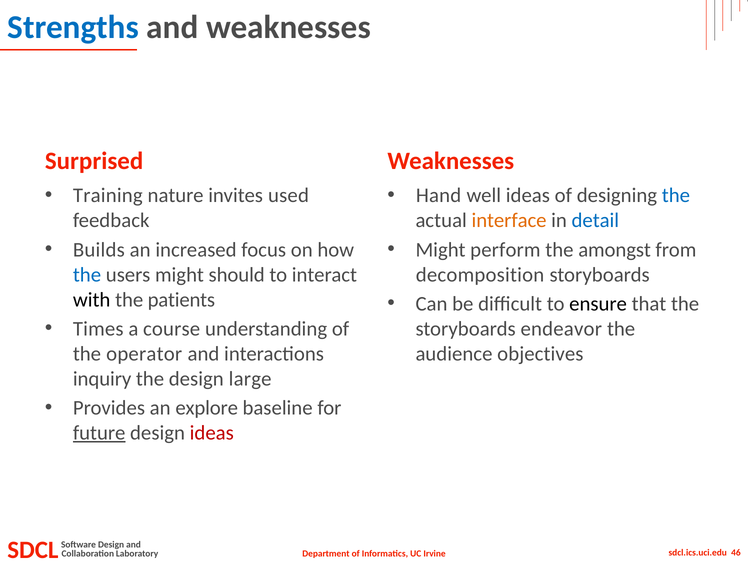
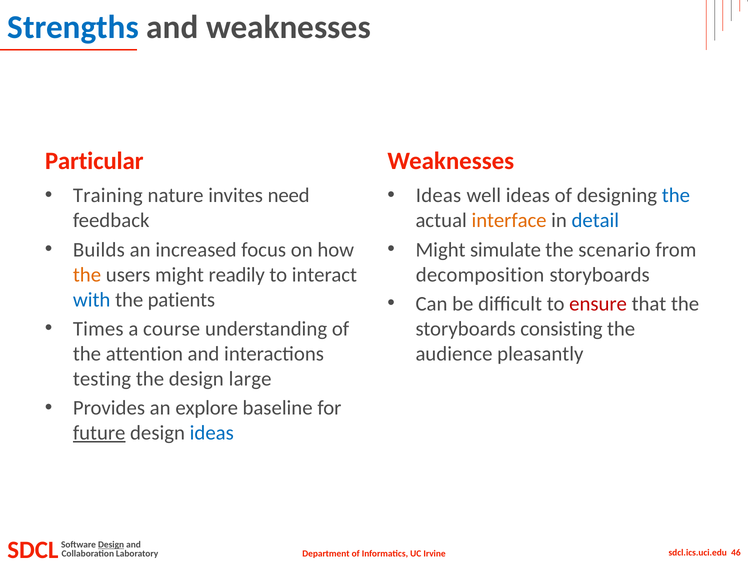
Surprised: Surprised -> Particular (94, 161)
used: used -> need (289, 196)
Hand: Hand -> Ideas (439, 196)
perform: perform -> simulate (506, 250)
amongst: amongst -> scenario (614, 250)
the colour: blue -> orange (87, 275)
should: should -> readily (237, 275)
with colour: black -> blue (92, 300)
ensure colour: black -> red (598, 304)
endeavor: endeavor -> consisting (561, 329)
operator: operator -> attention (144, 354)
objectives: objectives -> pleasantly (540, 354)
inquiry: inquiry -> testing (102, 379)
ideas colour: red -> blue (212, 433)
Design underline: none -> present (111, 545)
